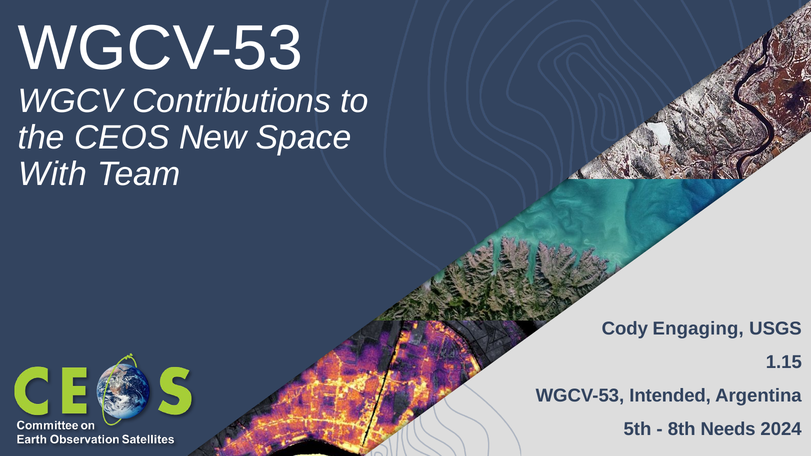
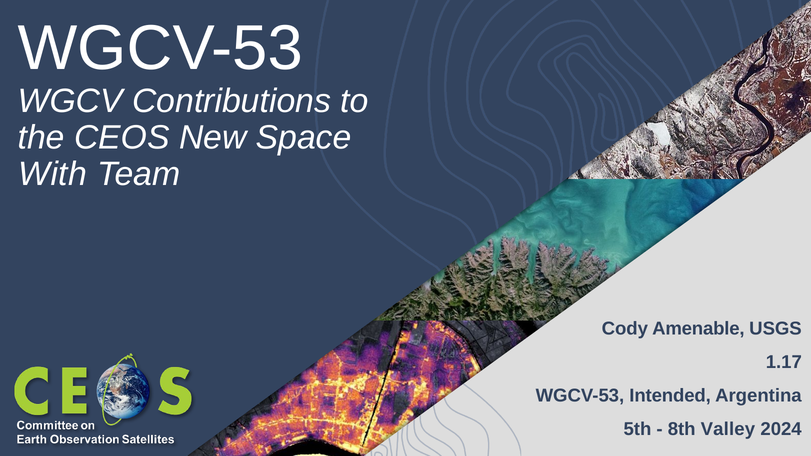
Engaging: Engaging -> Amenable (698, 329)
1.15: 1.15 -> 1.17 (784, 362)
Needs: Needs -> Valley (728, 429)
